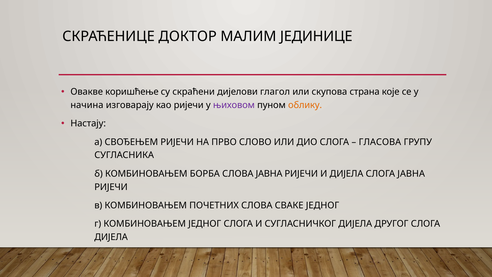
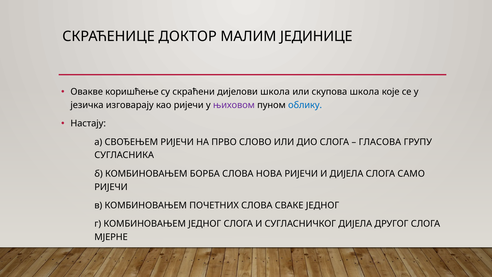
дијелови глагол: глагол -> школа (275, 92)
скупова страна: страна -> школа (364, 92)
начина: начина -> језичка (87, 105)
облику colour: orange -> blue (305, 105)
СЛОВА ЈАВНА: ЈАВНА -> НОВА (269, 174)
СЛОГА ЈАВНА: ЈАВНА -> САМО (411, 174)
ДИЈЕЛА: ДИЈЕЛА -> МЈЕРНЕ (111, 237)
